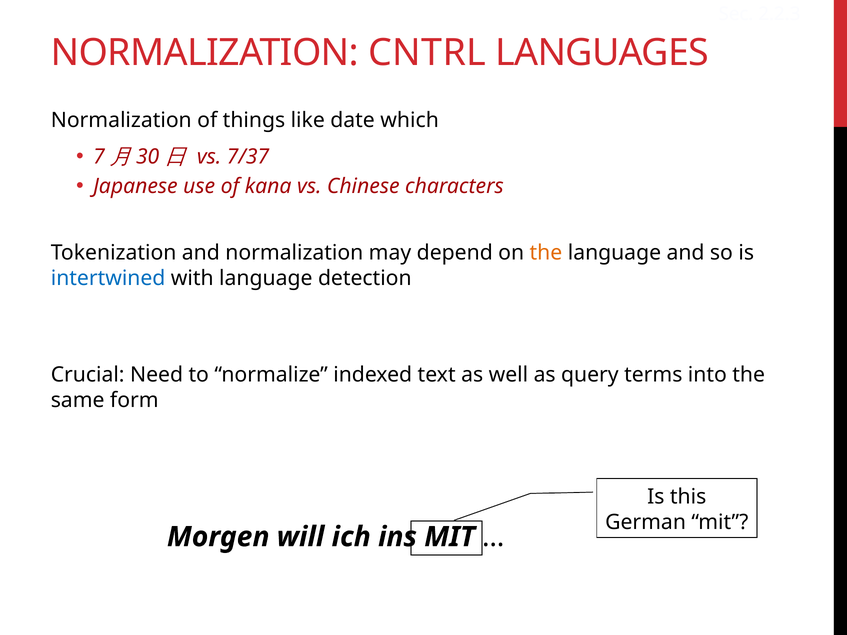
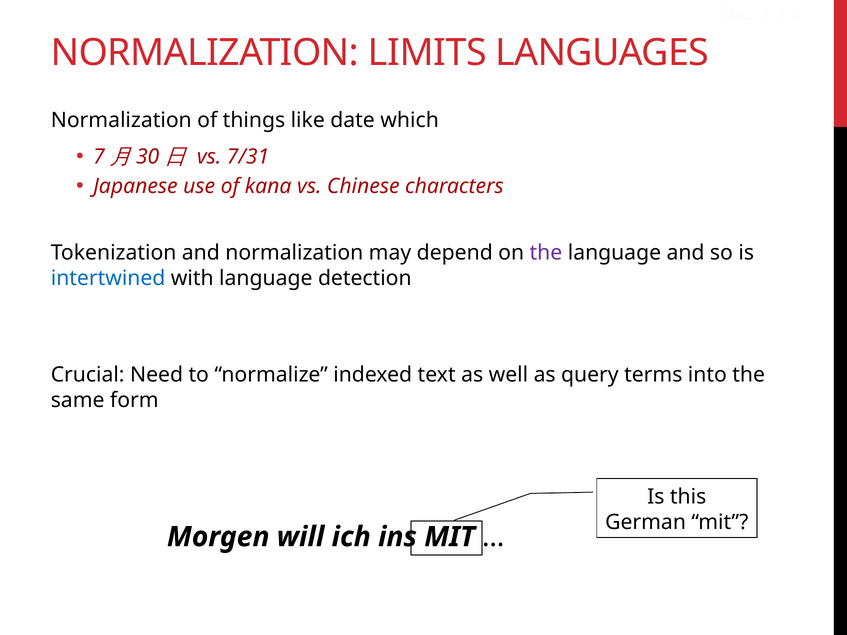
CNTRL: CNTRL -> LIMITS (427, 53)
7/37: 7/37 -> 7/31 (248, 157)
the colour: orange -> purple (546, 253)
